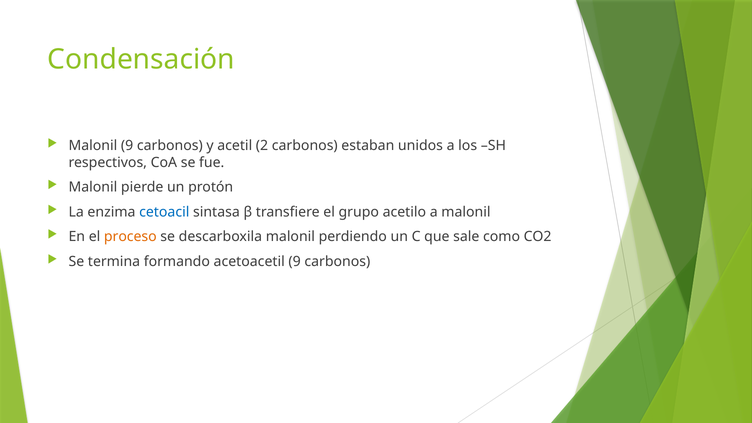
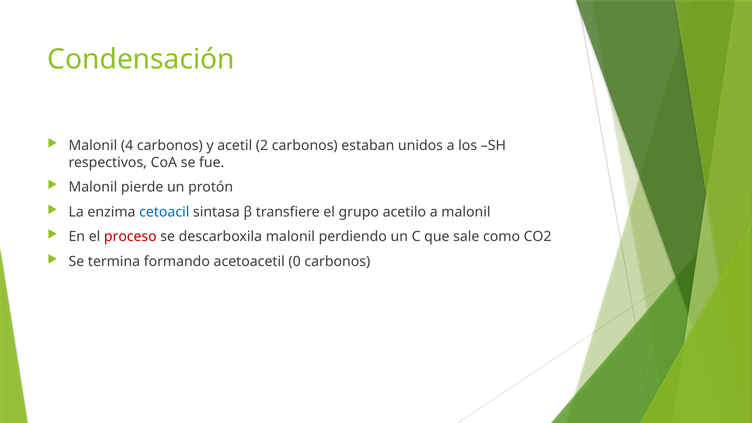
Malonil 9: 9 -> 4 (127, 146)
proceso colour: orange -> red (130, 237)
acetoacetil 9: 9 -> 0 (295, 261)
